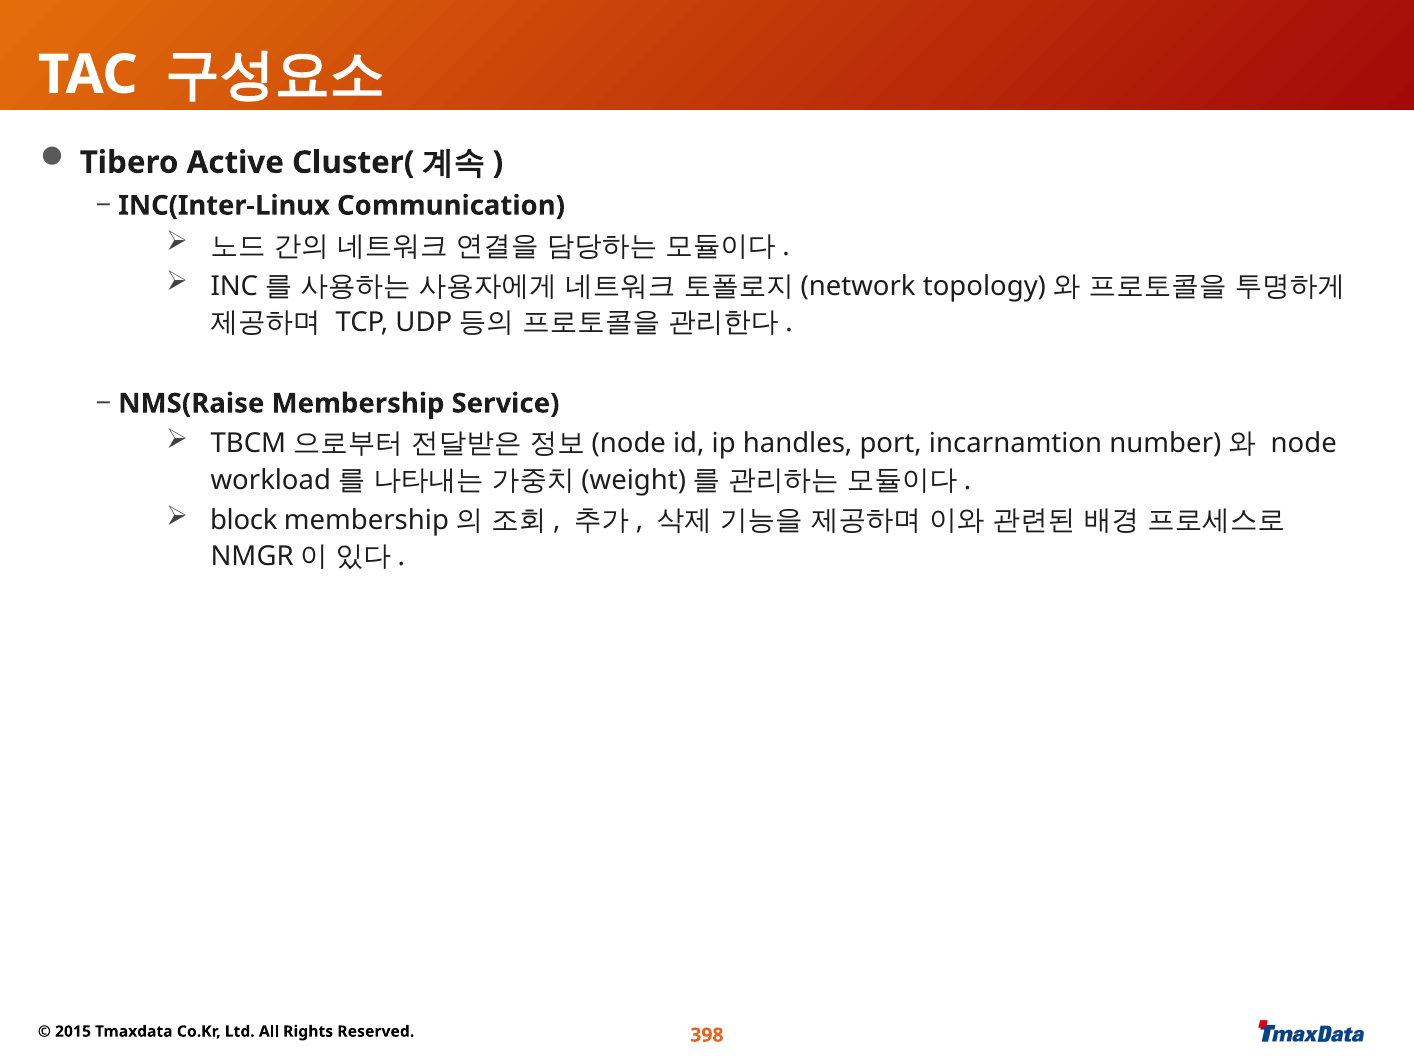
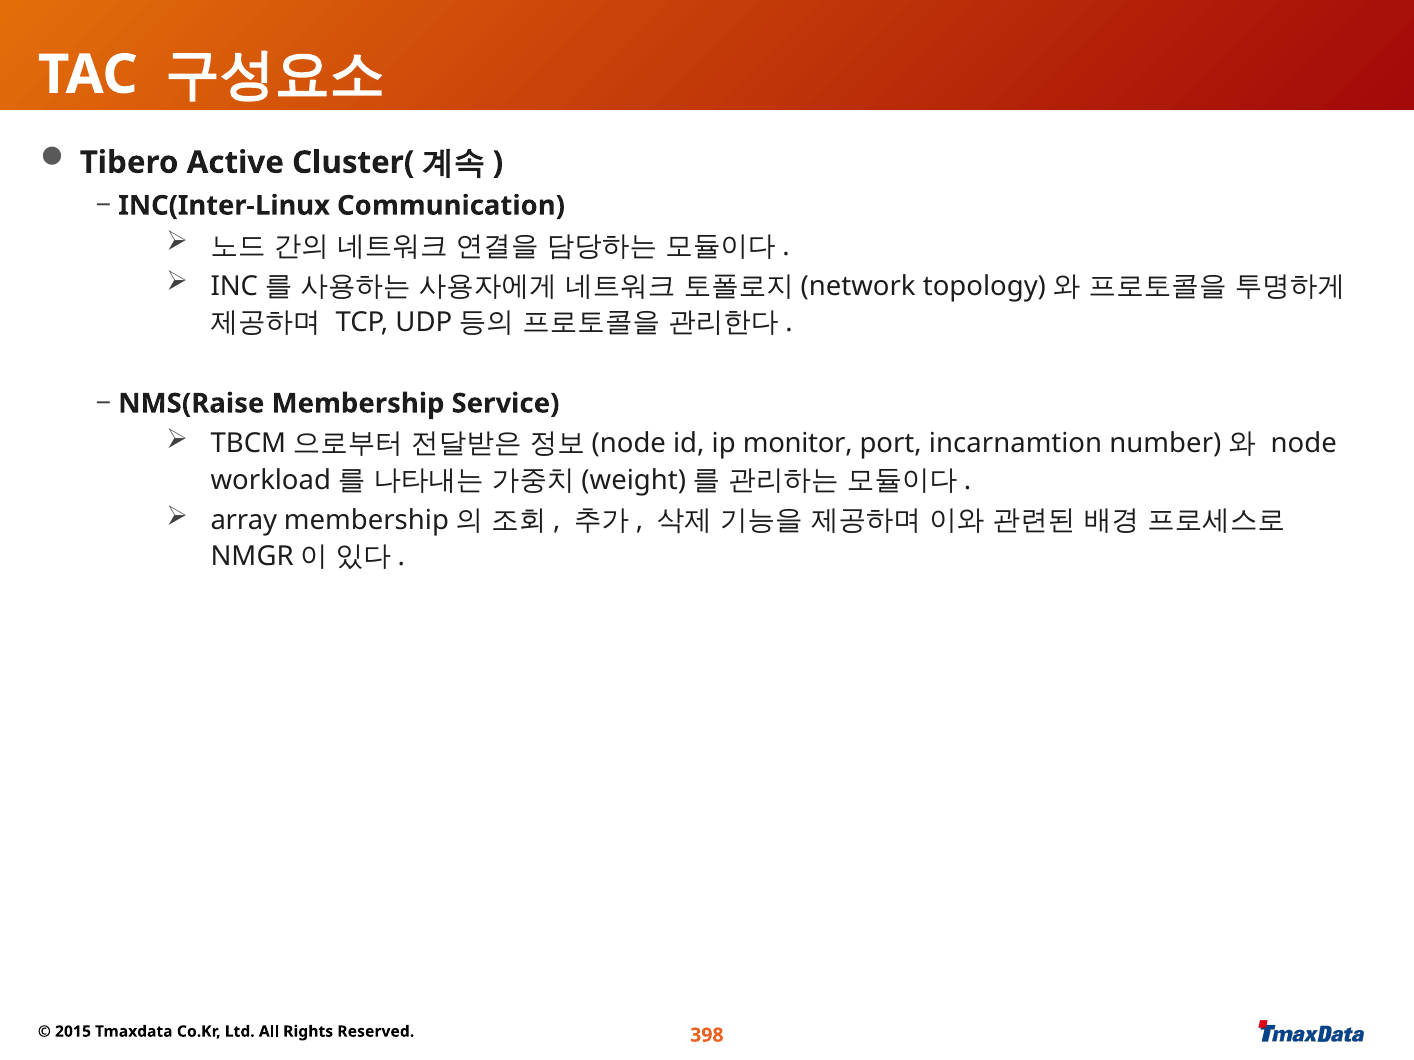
handles: handles -> monitor (798, 444)
block: block -> array (244, 521)
